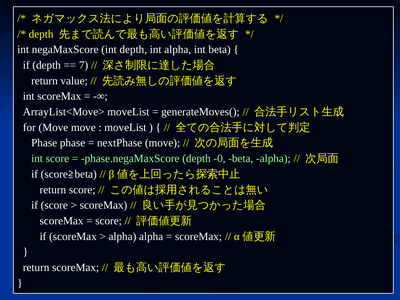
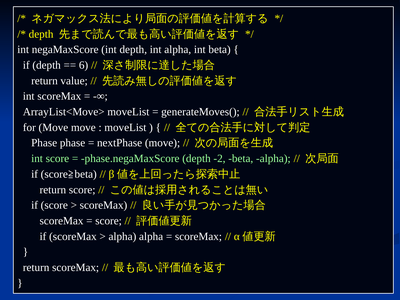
7: 7 -> 6 (84, 65)
-0: -0 -> -2 (219, 159)
